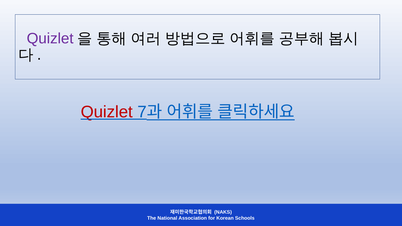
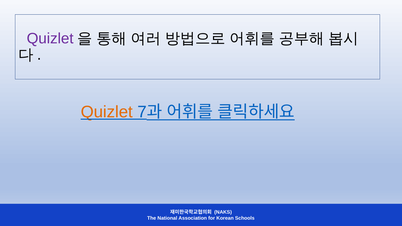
Quizlet colour: red -> orange (107, 112)
